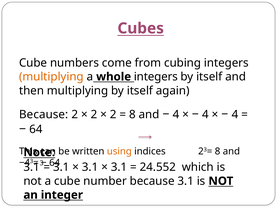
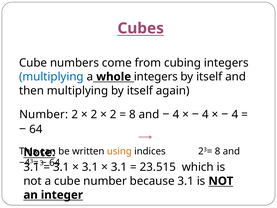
multiplying colour: orange -> blue (51, 77)
Because: Because -> Number (44, 114)
24.552: 24.552 -> 23.515 (158, 167)
